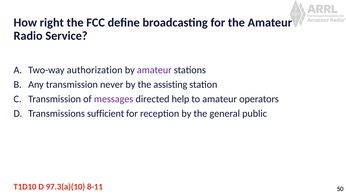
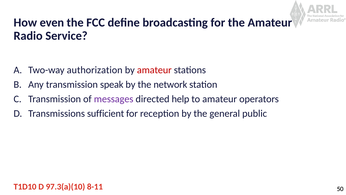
right: right -> even (52, 22)
amateur colour: purple -> red (154, 70)
never: never -> speak (112, 84)
assisting: assisting -> network (170, 84)
